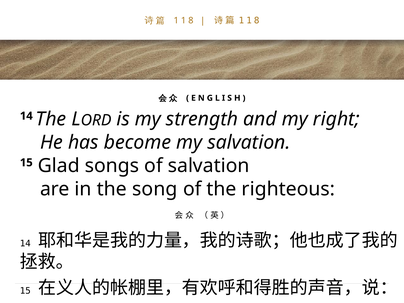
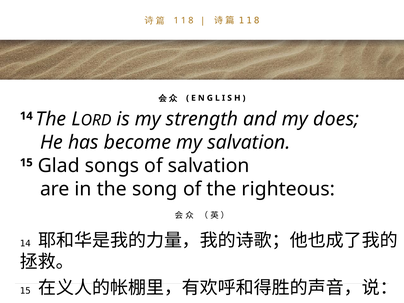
right: right -> does (336, 119)
